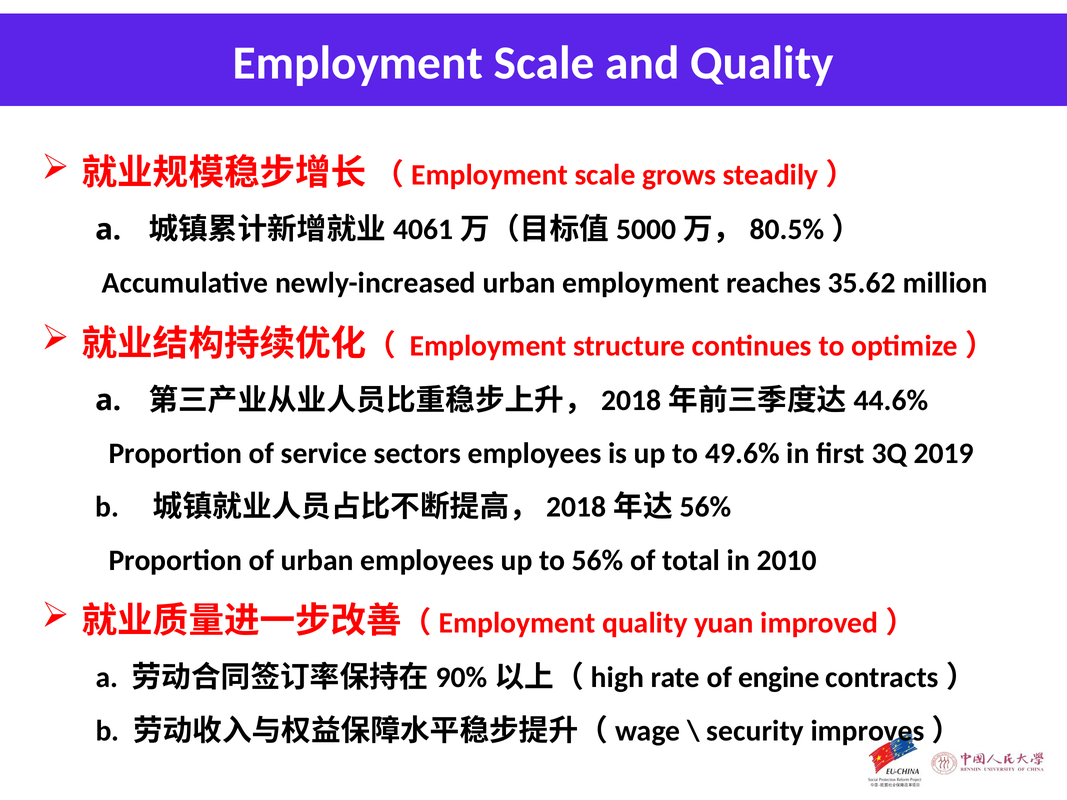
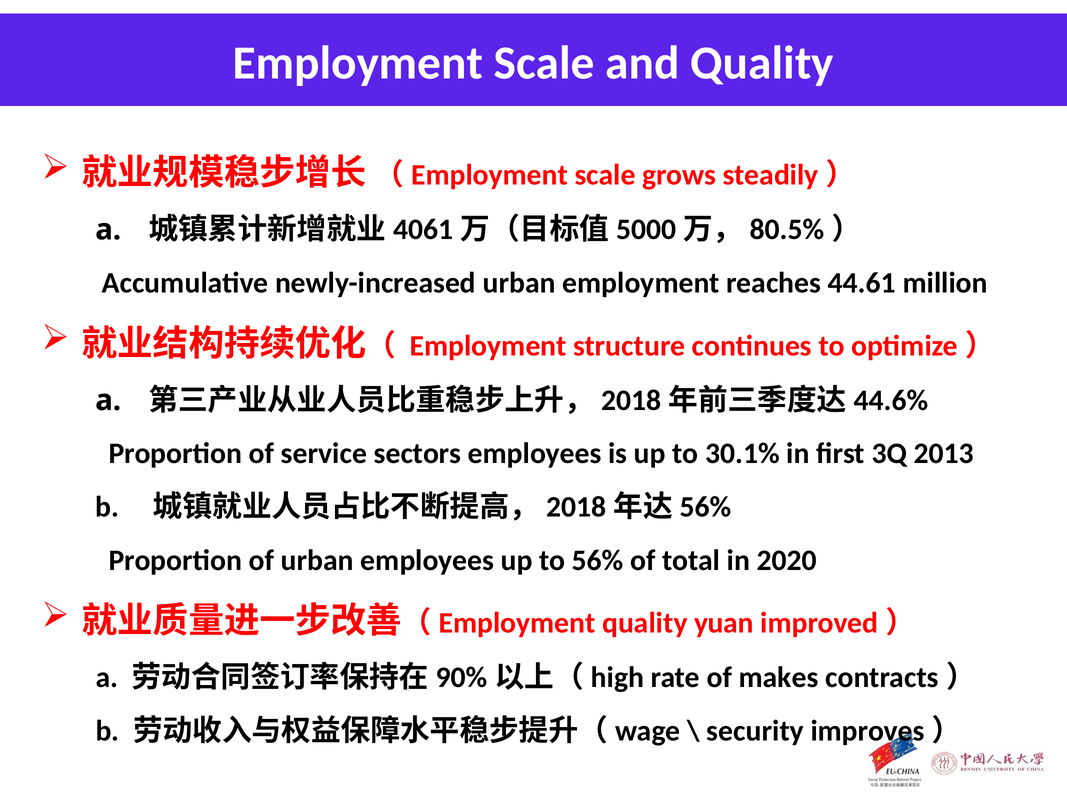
35.62: 35.62 -> 44.61 (862, 283)
49.6%: 49.6% -> 30.1% (742, 454)
2019: 2019 -> 2013 (944, 454)
2010: 2010 -> 2020 (787, 560)
engine: engine -> makes (779, 678)
